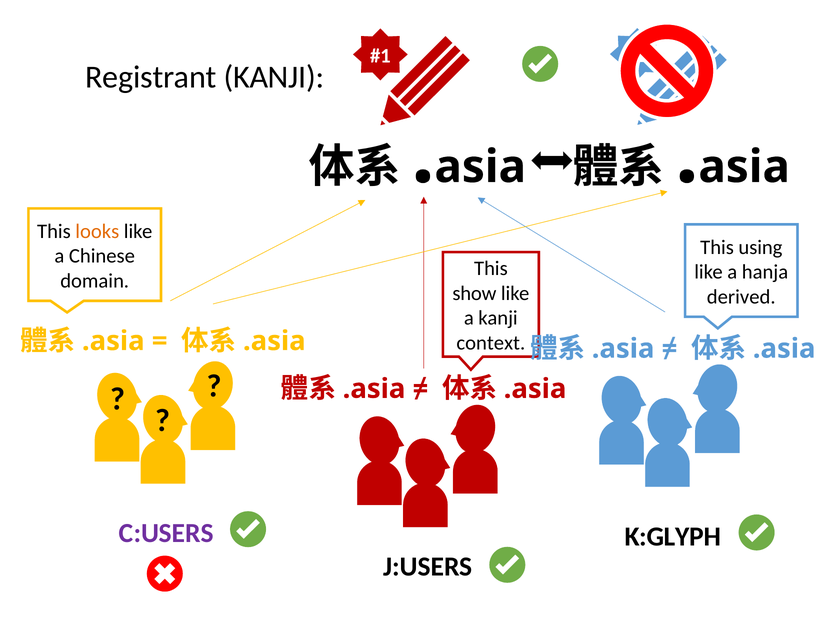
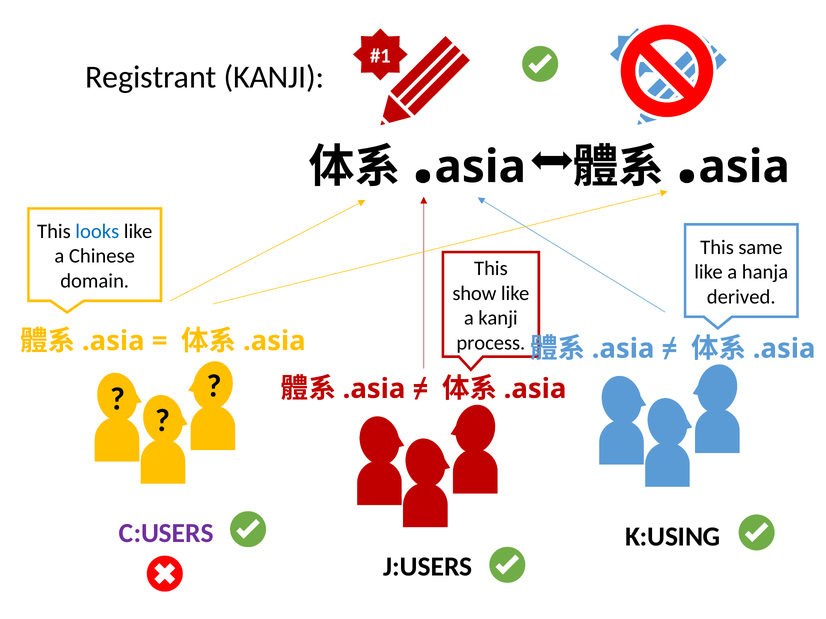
looks colour: orange -> blue (97, 232)
using: using -> same (761, 247)
context: context -> process (491, 343)
K:GLYPH: K:GLYPH -> K:USING (673, 537)
